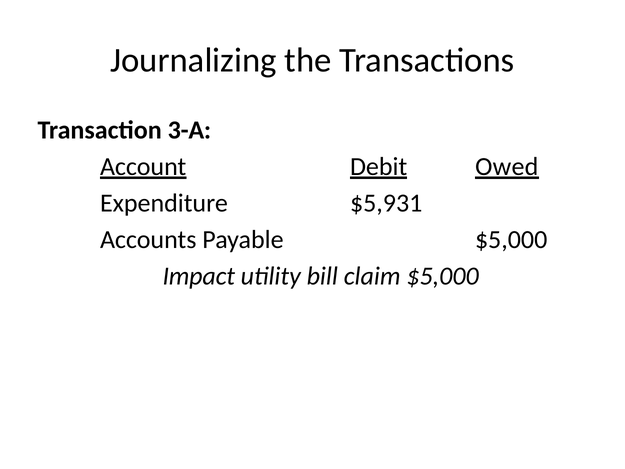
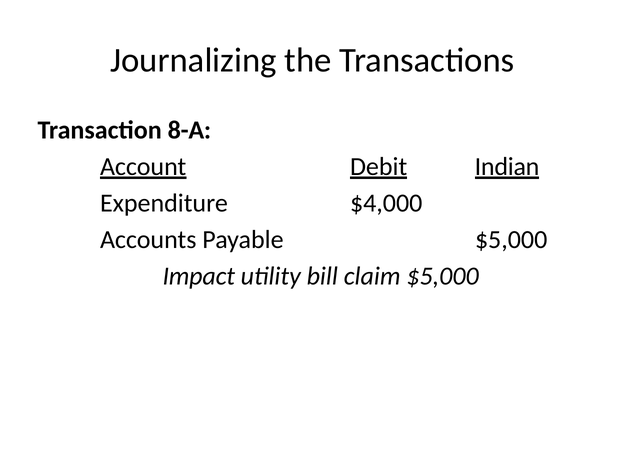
3-A: 3-A -> 8-A (189, 130)
Owed: Owed -> Indian (507, 166)
$5,931: $5,931 -> $4,000 (386, 203)
